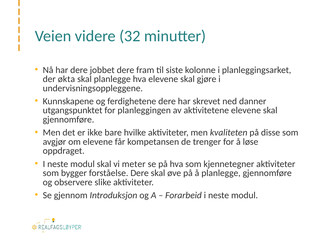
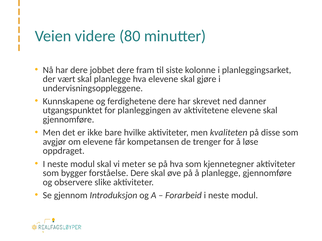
32: 32 -> 80 (130, 36)
økta: økta -> vært (67, 79)
